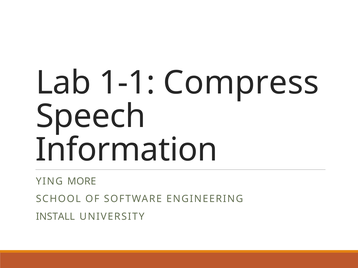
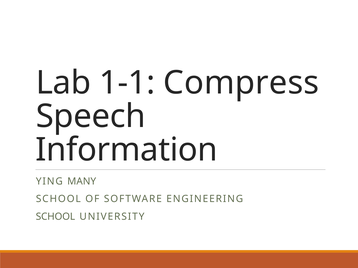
MORE: MORE -> MANY (82, 182)
INSTALL: INSTALL -> SCHOOL (55, 217)
